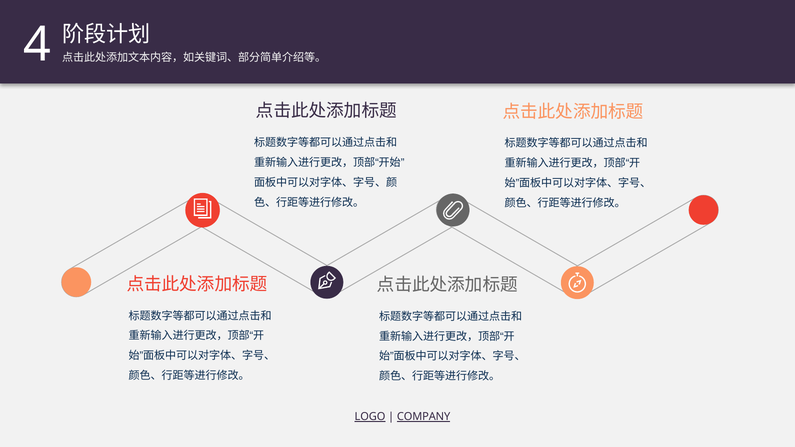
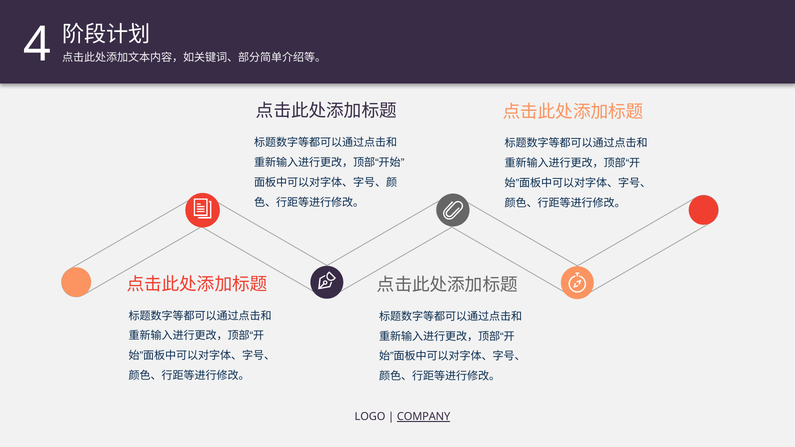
LOGO underline: present -> none (370, 417)
